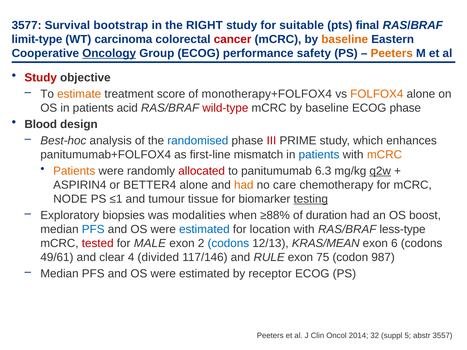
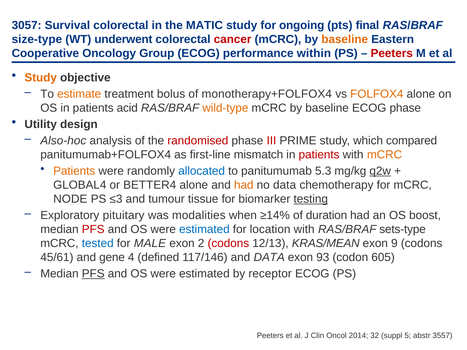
3577: 3577 -> 3057 (27, 25)
Survival bootstrap: bootstrap -> colorectal (121, 25)
RIGHT: RIGHT -> MATIC (204, 25)
suitable: suitable -> ongoing (302, 25)
limit-type: limit-type -> size-type (37, 39)
carcinoma: carcinoma -> underwent (123, 39)
Oncology underline: present -> none (109, 53)
safety: safety -> within (314, 53)
Peeters colour: orange -> red (392, 53)
Study colour: red -> orange (41, 78)
score: score -> bolus (171, 94)
wild-type colour: red -> orange (225, 108)
Blood: Blood -> Utility (41, 124)
Best-hoc: Best-hoc -> Also-hoc (63, 141)
randomised colour: blue -> red (198, 141)
enhances: enhances -> compared (412, 141)
patients colour: blue -> red (319, 155)
allocated colour: red -> blue (202, 171)
6.3: 6.3 -> 5.3 (323, 171)
ASPIRIN4: ASPIRIN4 -> GLOBAL4 (80, 185)
no care: care -> data (285, 185)
≤1: ≤1 -> ≤3 (116, 199)
biopsies: biopsies -> pituitary (124, 215)
≥88%: ≥88% -> ≥14% (275, 215)
PFS colour: blue -> red (93, 229)
less-type: less-type -> sets-type (403, 229)
tested colour: red -> blue (98, 243)
codons colour: blue -> red (228, 243)
6: 6 -> 9 (394, 243)
49/61: 49/61 -> 45/61 (57, 257)
clear: clear -> gene (112, 257)
divided: divided -> defined (158, 257)
and RULE: RULE -> DATA (269, 257)
75: 75 -> 93 (323, 257)
987: 987 -> 605 (383, 257)
PFS underline: none -> present (93, 274)
